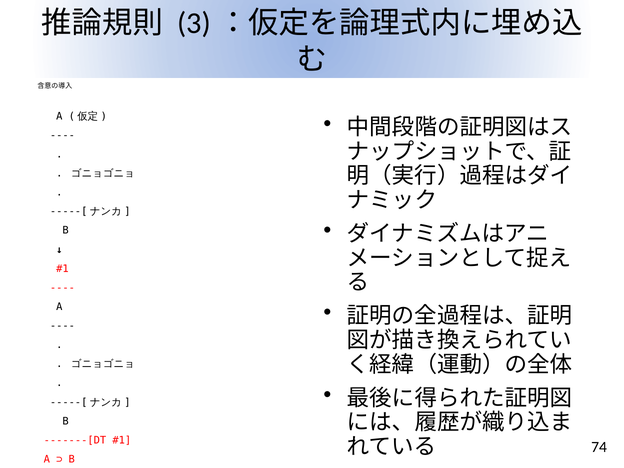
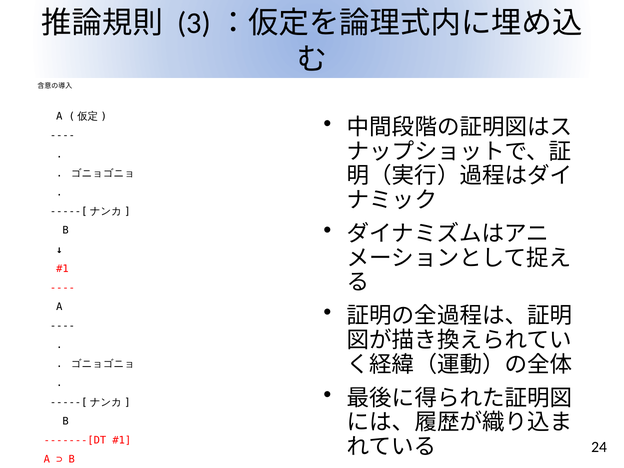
74: 74 -> 24 (599, 447)
